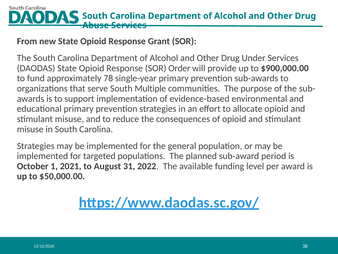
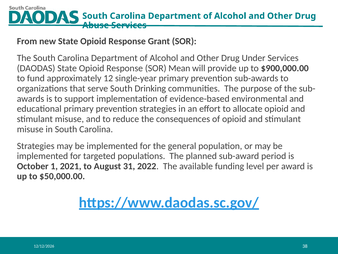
Order: Order -> Mean (179, 68)
78: 78 -> 12 (108, 78)
Multiple: Multiple -> Drinking (150, 88)
